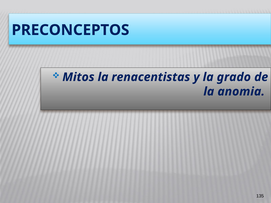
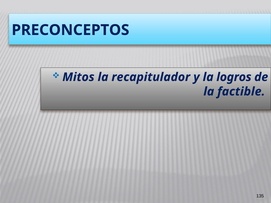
renacentistas: renacentistas -> recapitulador (151, 77)
grado: grado -> logros (234, 77)
anomia: anomia -> factible (241, 92)
